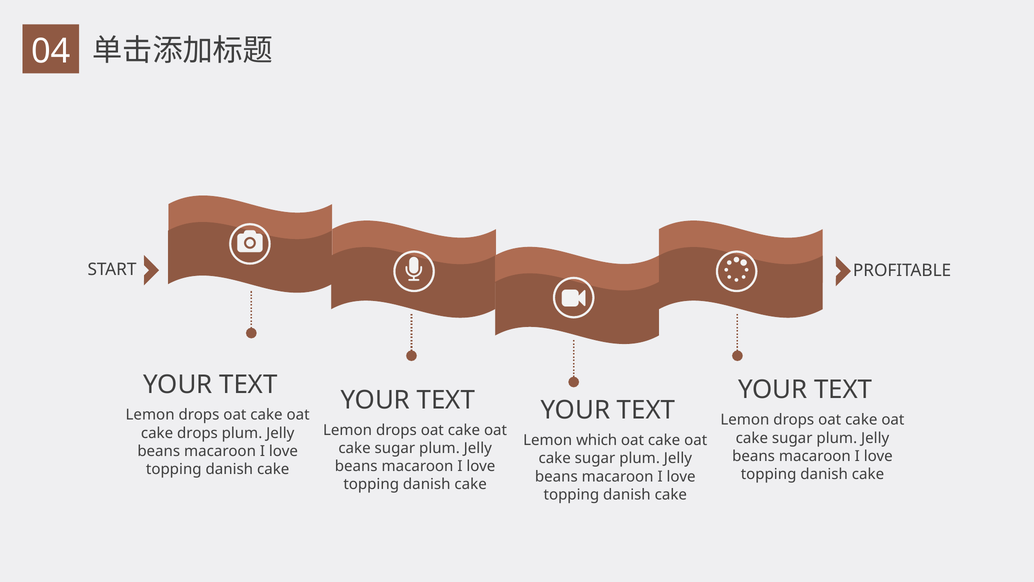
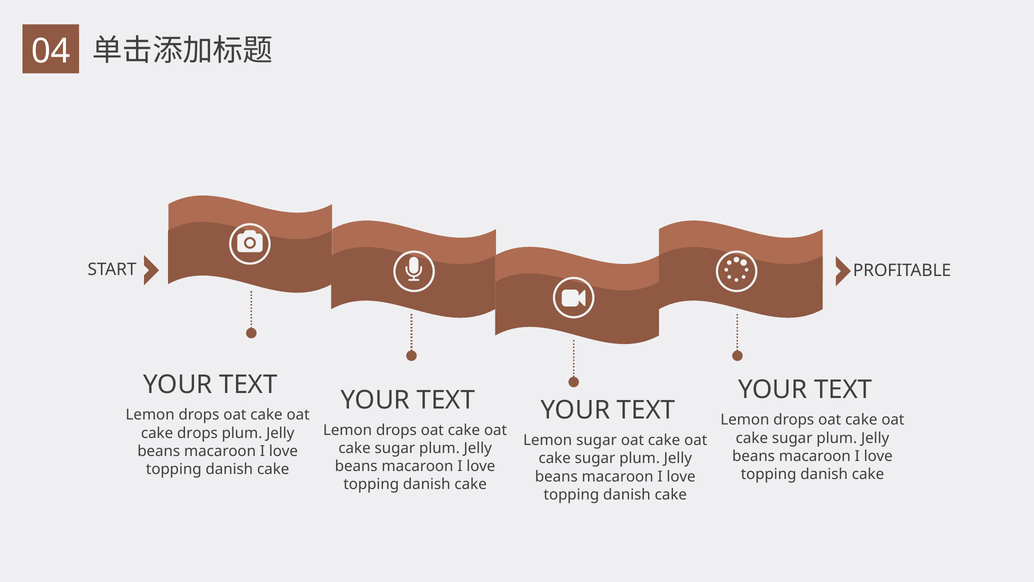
Lemon which: which -> sugar (597, 440)
